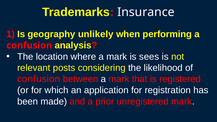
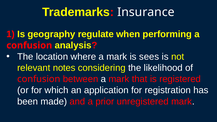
unlikely: unlikely -> regulate (96, 34)
posts: posts -> notes (64, 68)
